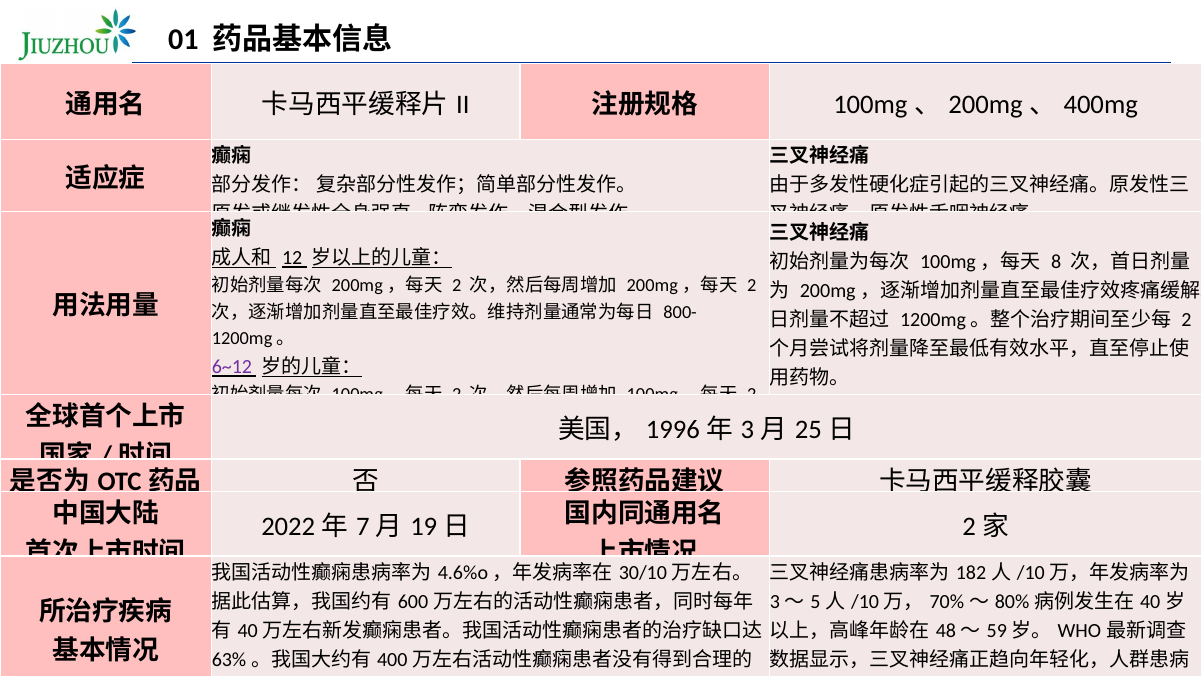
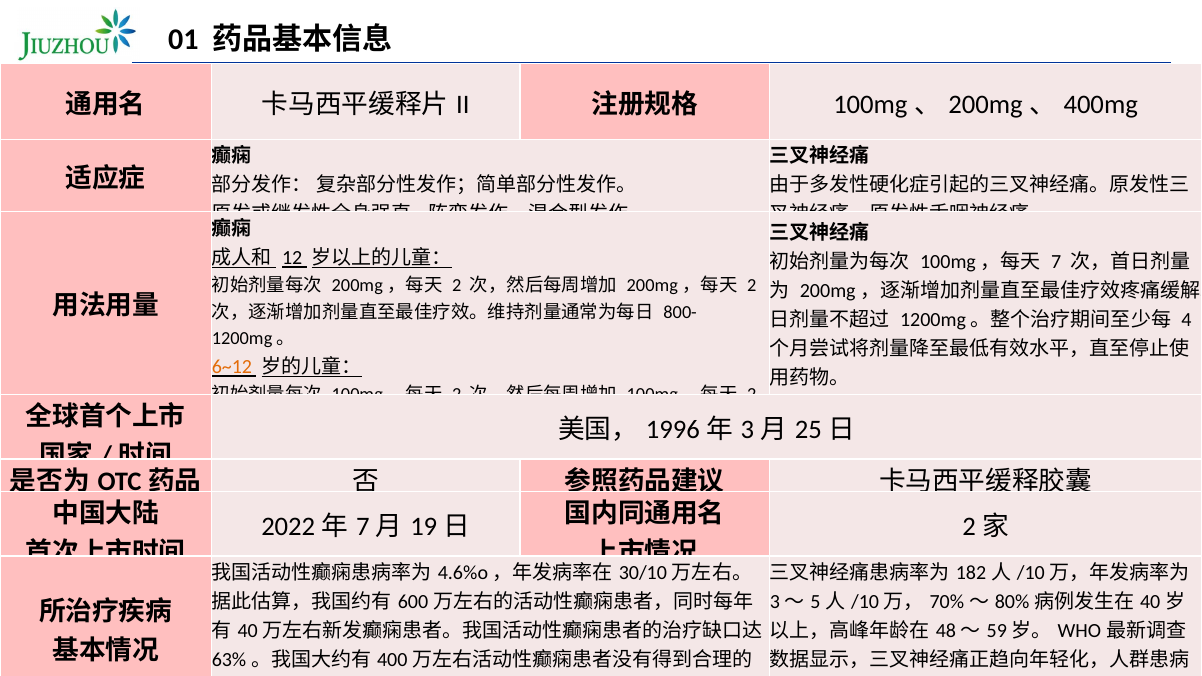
8: 8 -> 7 (1056, 262)
2: 2 -> 4 (1186, 320)
6~12 colour: purple -> orange (232, 367)
